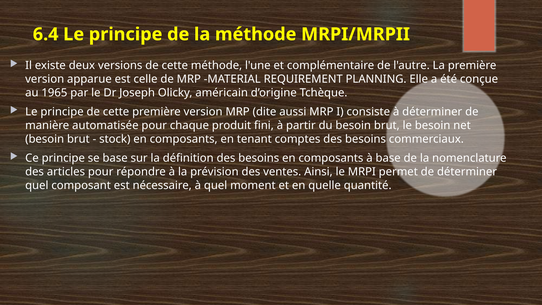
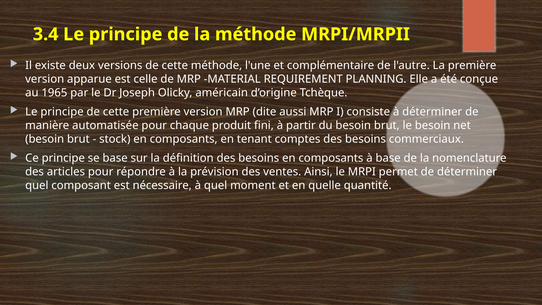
6.4: 6.4 -> 3.4 (46, 34)
